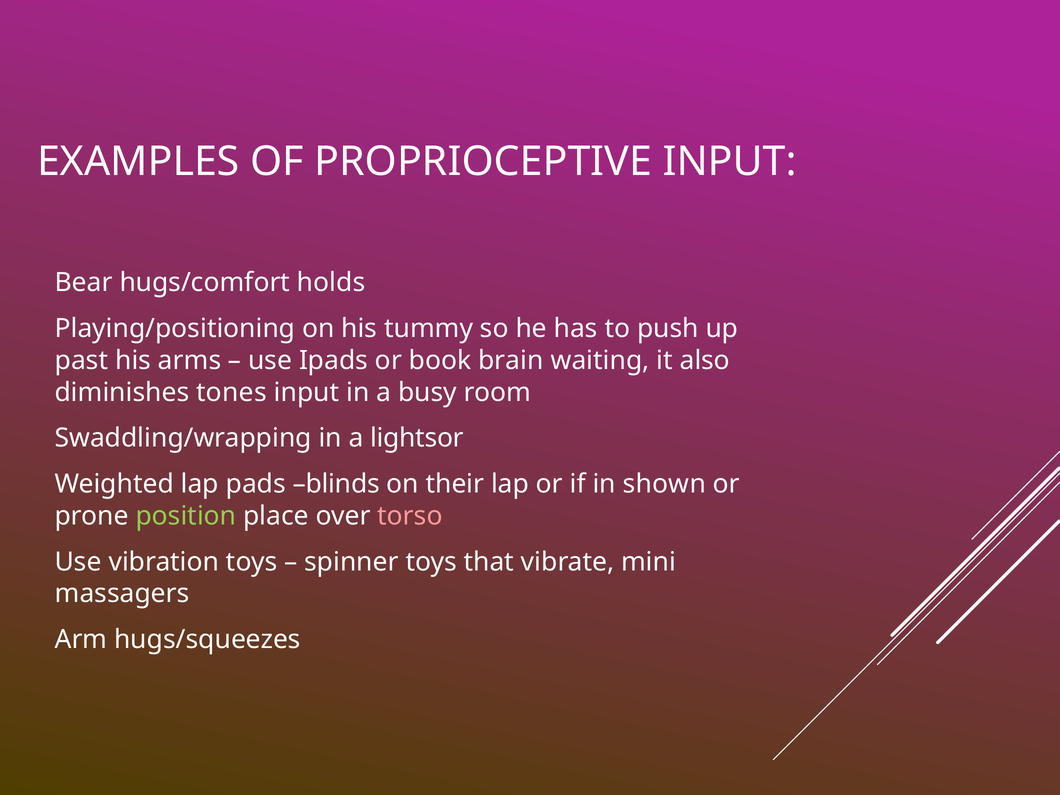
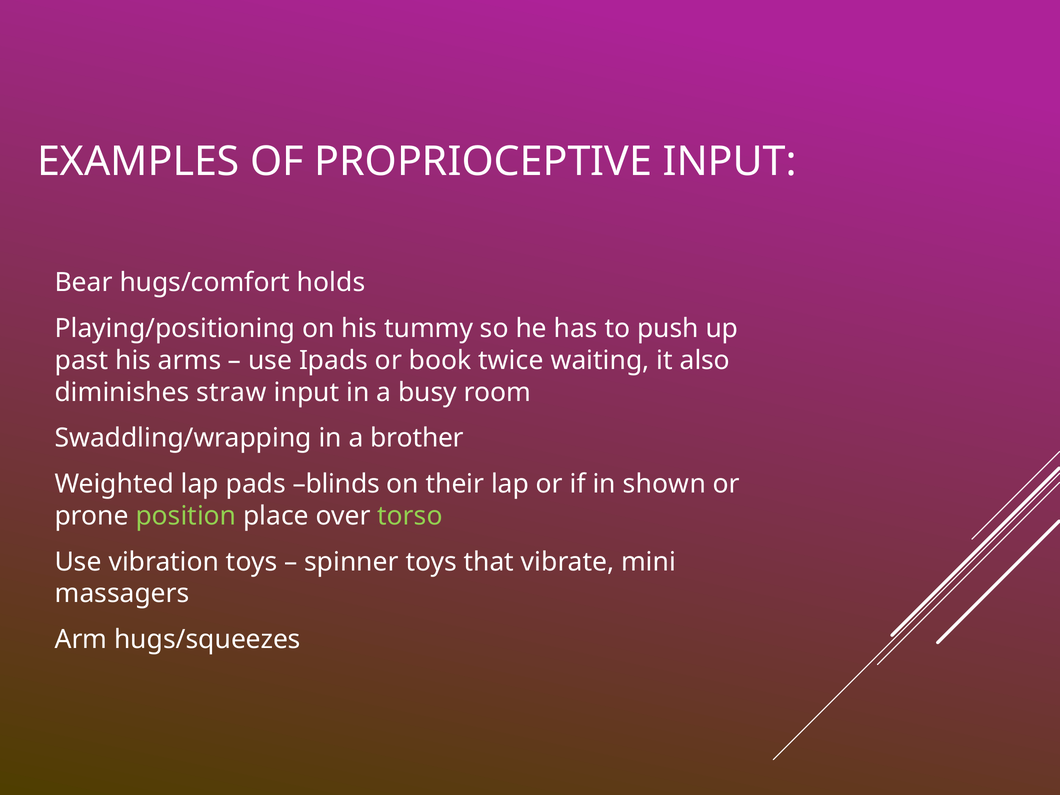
brain: brain -> twice (511, 360)
tones: tones -> straw (231, 392)
lightsor: lightsor -> brother (417, 438)
torso colour: pink -> light green (410, 516)
